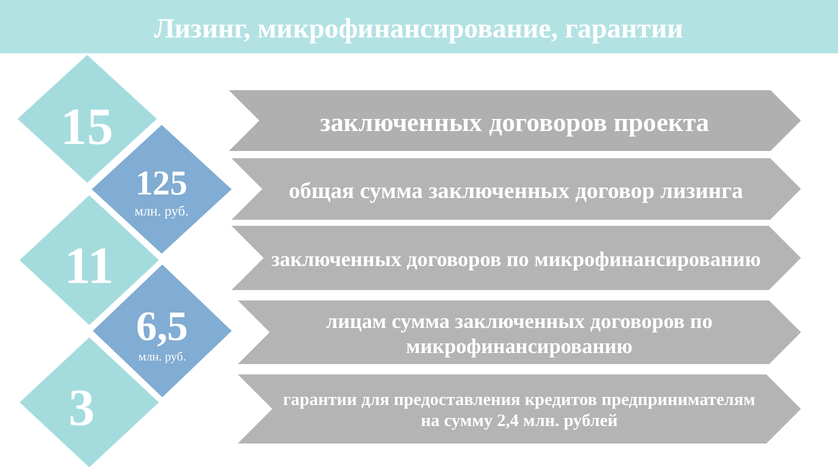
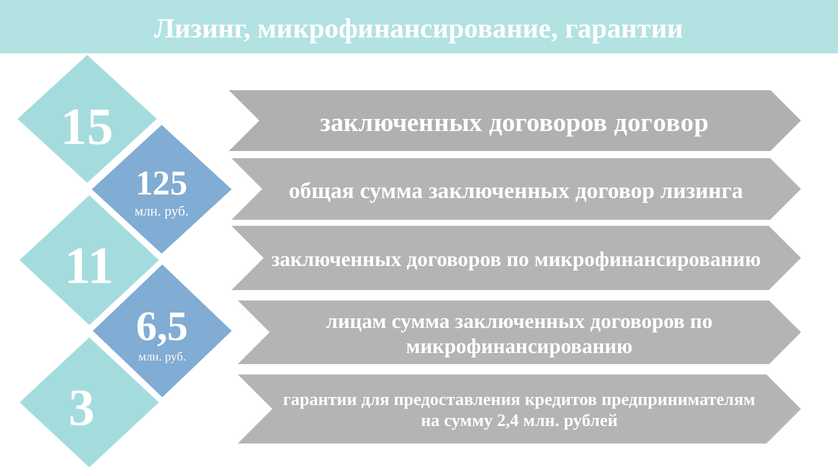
договоров проекта: проекта -> договор (661, 123)
